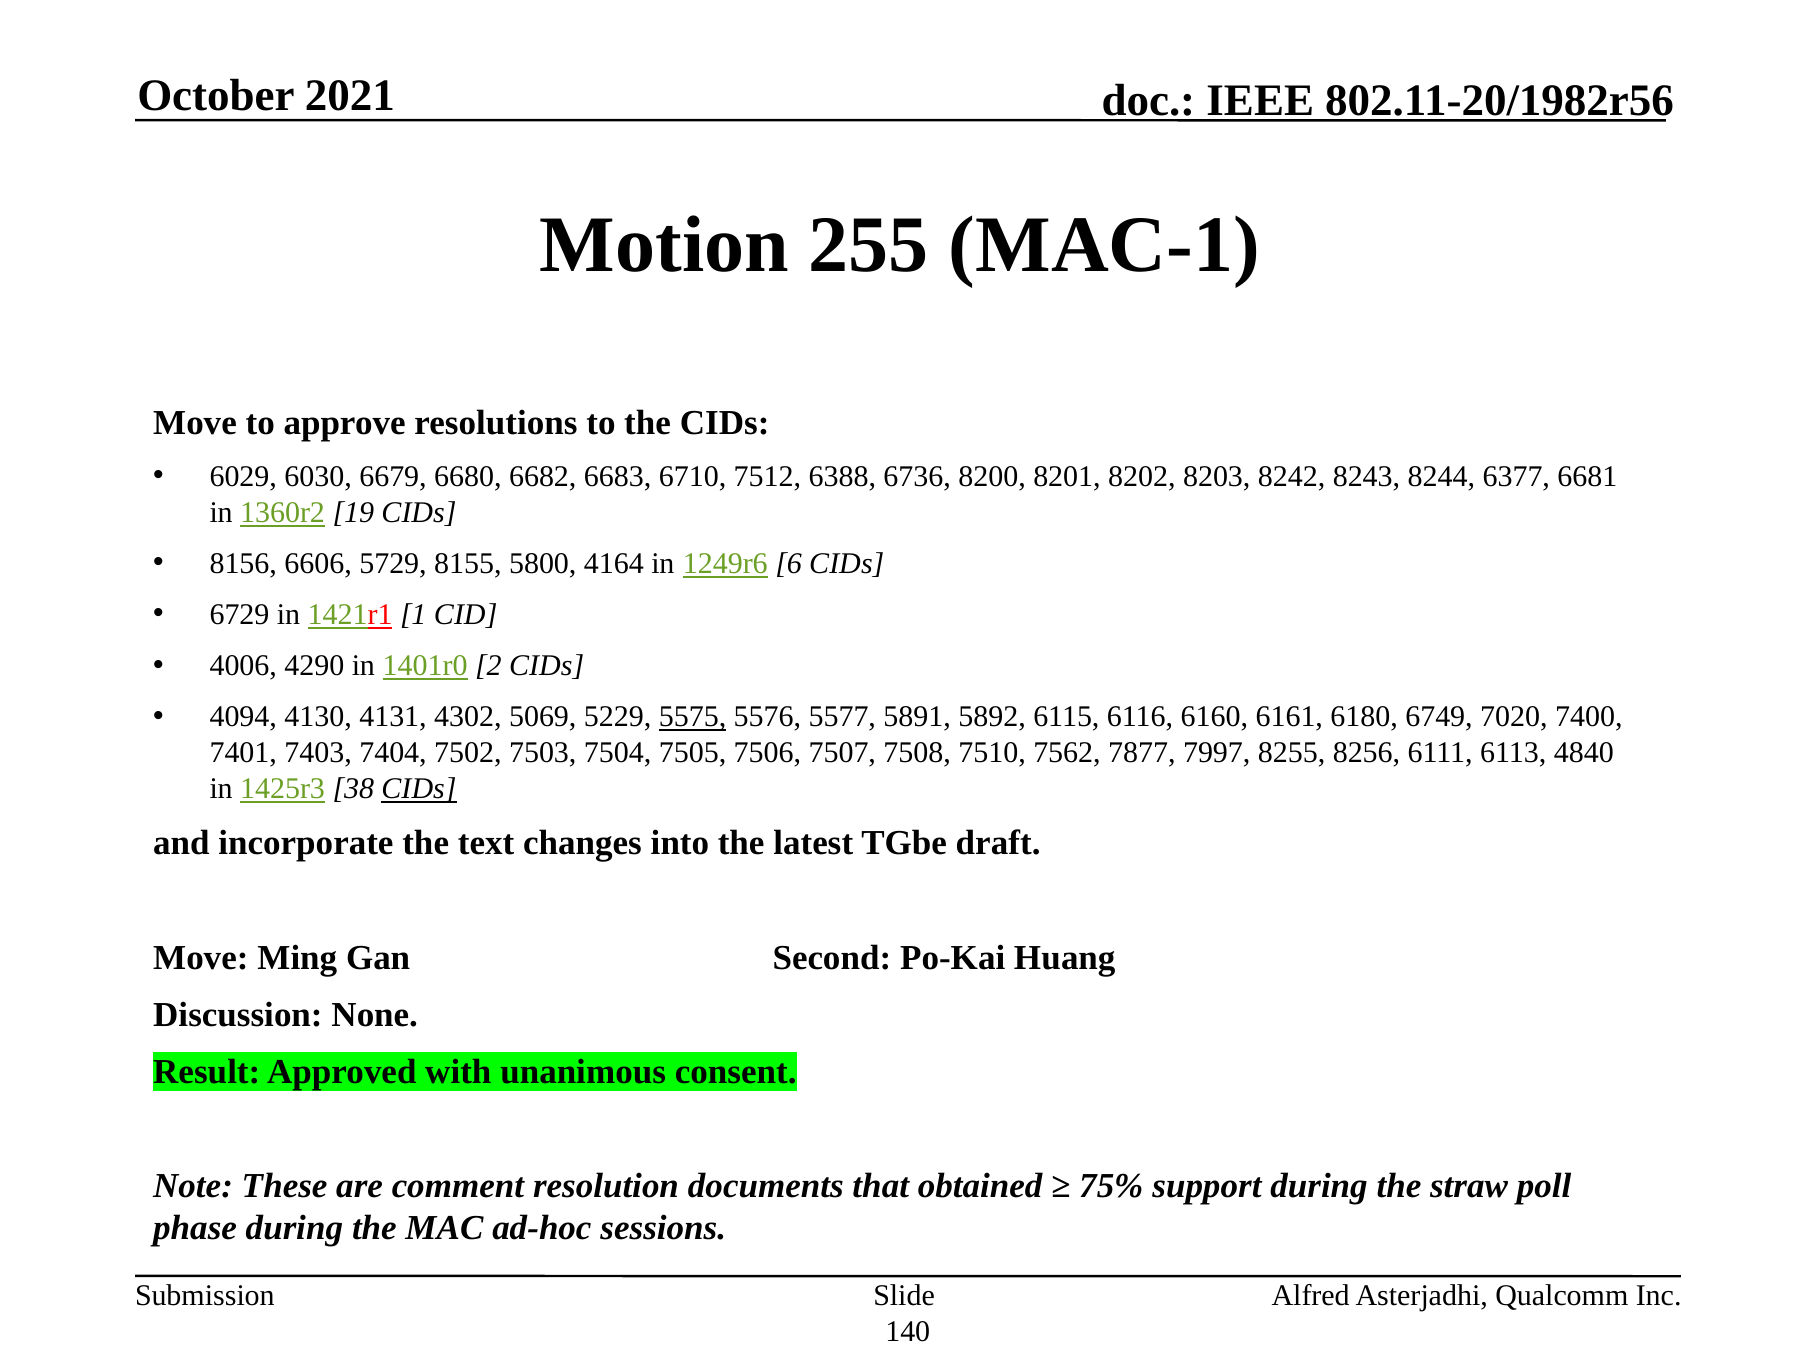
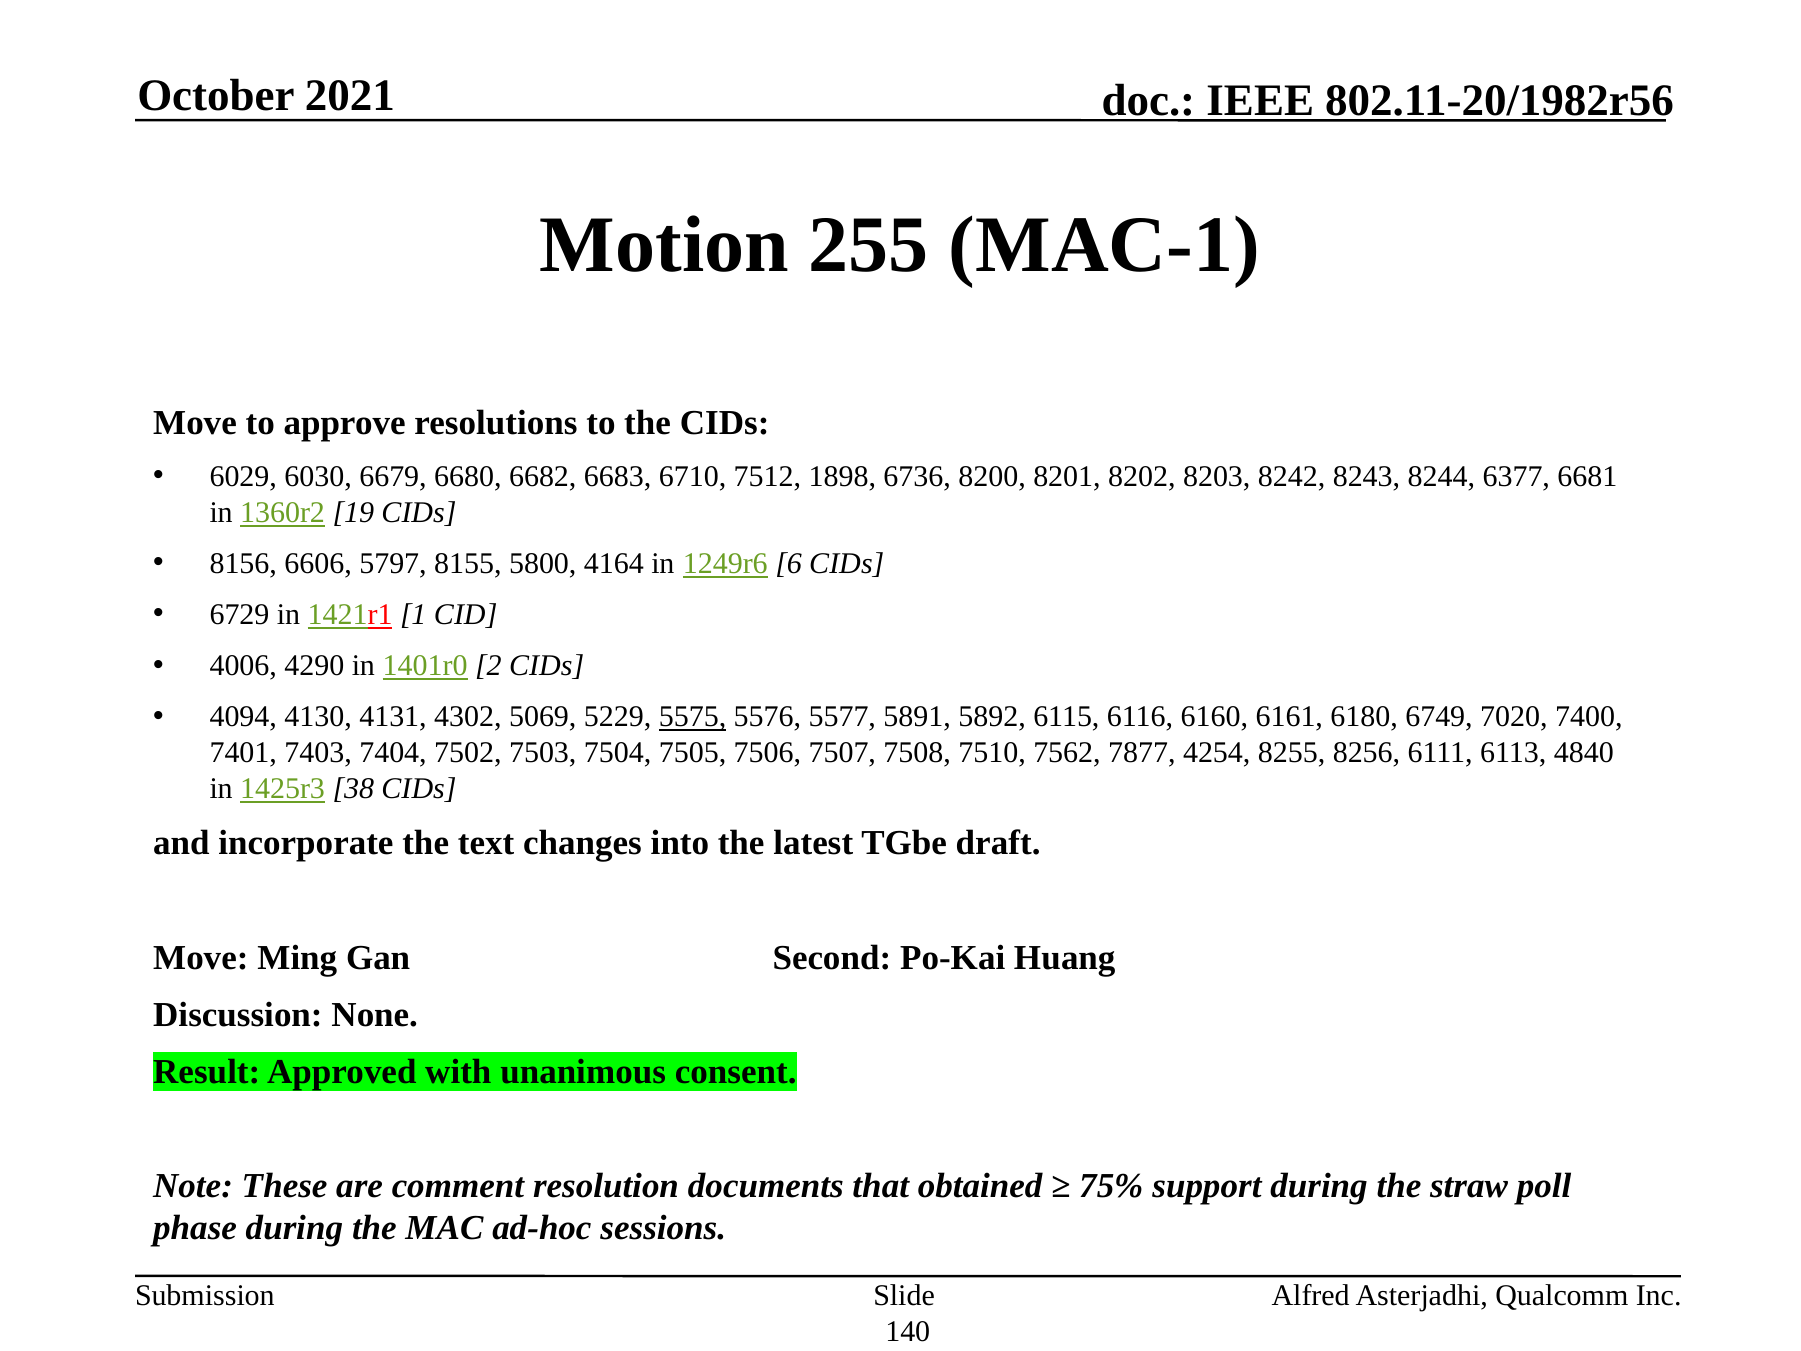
6388: 6388 -> 1898 (842, 476)
5729: 5729 -> 5797 (393, 564)
7997: 7997 -> 4254 (1217, 753)
CIDs underline: present -> none (419, 789)
